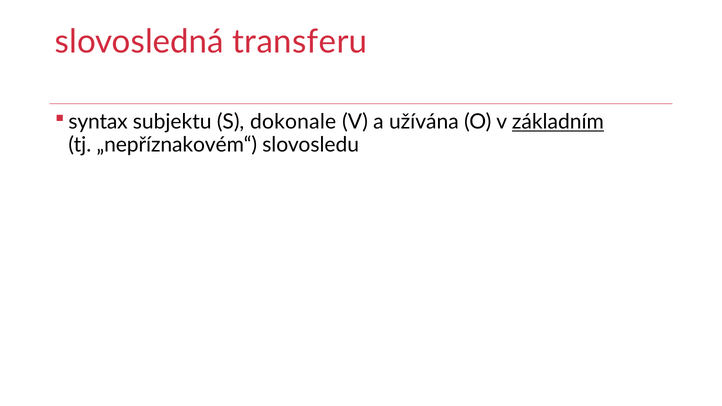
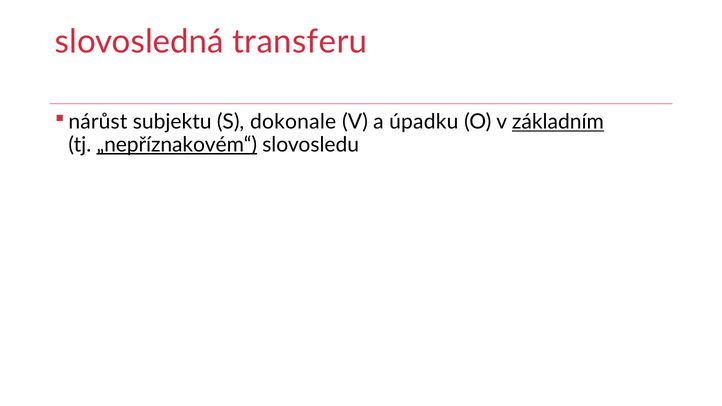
syntax: syntax -> nárůst (98, 122)
užívána: užívána -> úpadku (424, 122)
„nepříznakovém“ underline: none -> present (177, 145)
